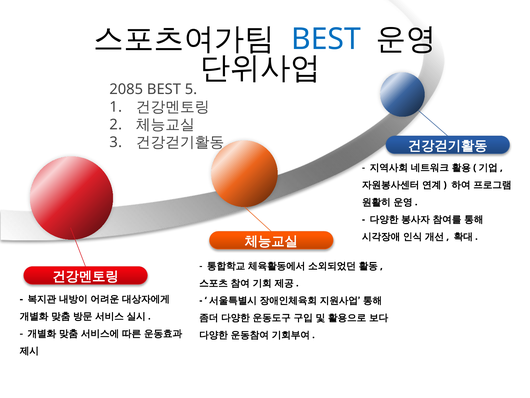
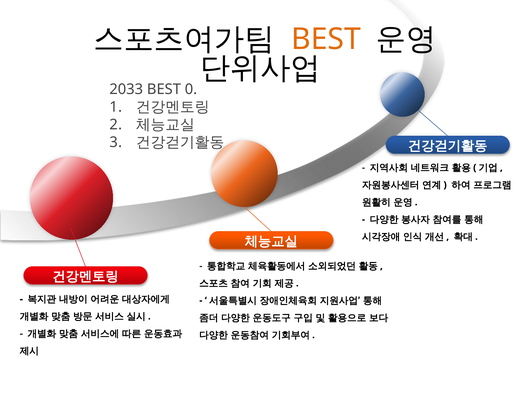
BEST colour: blue -> orange (326, 39)
2085: 2085 -> 2033 (126, 89)
5: 5 -> 0 (191, 89)
